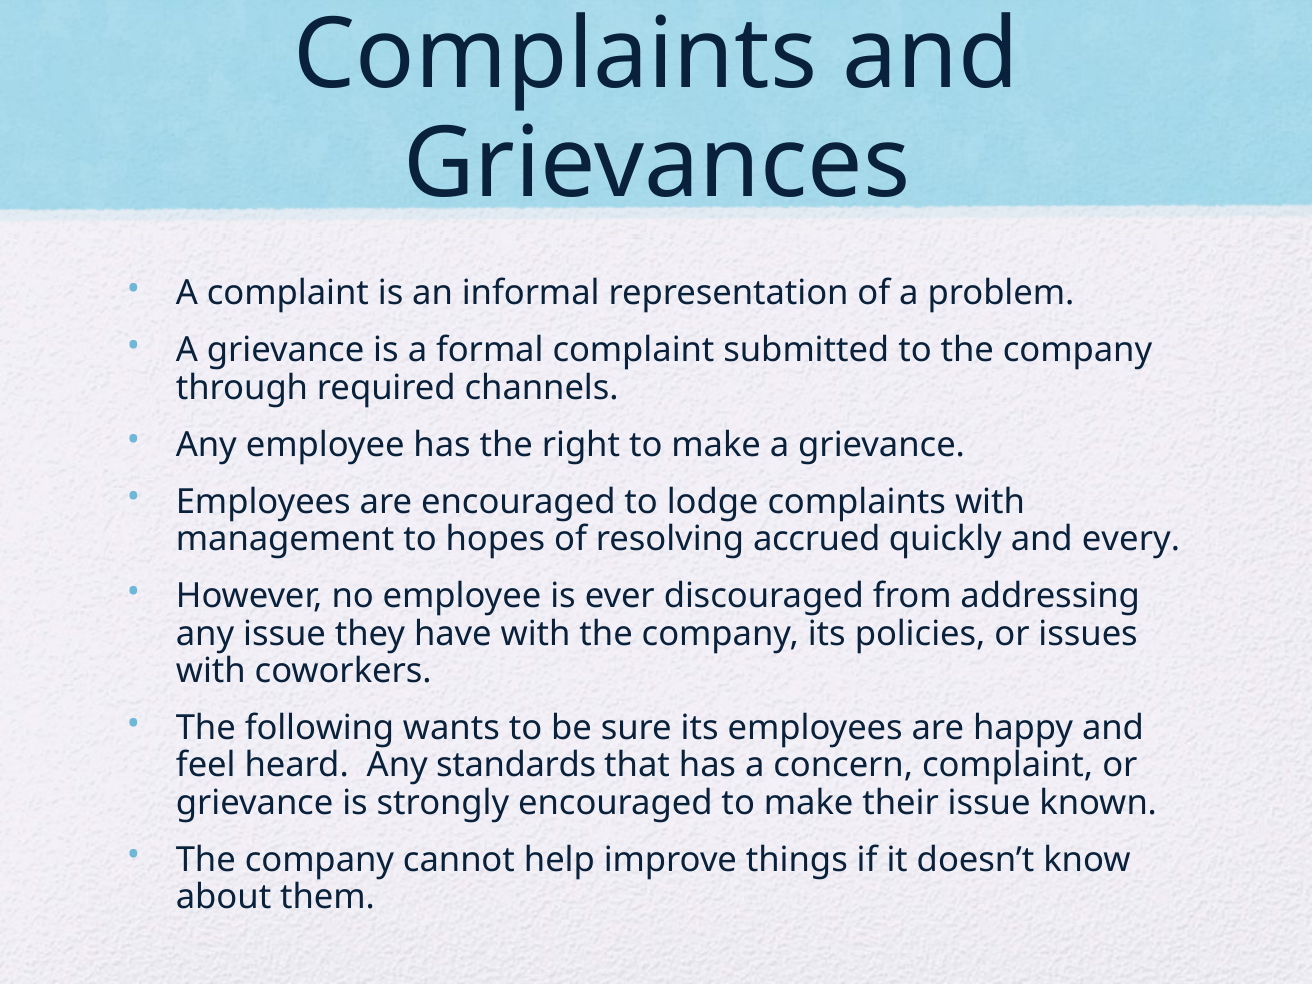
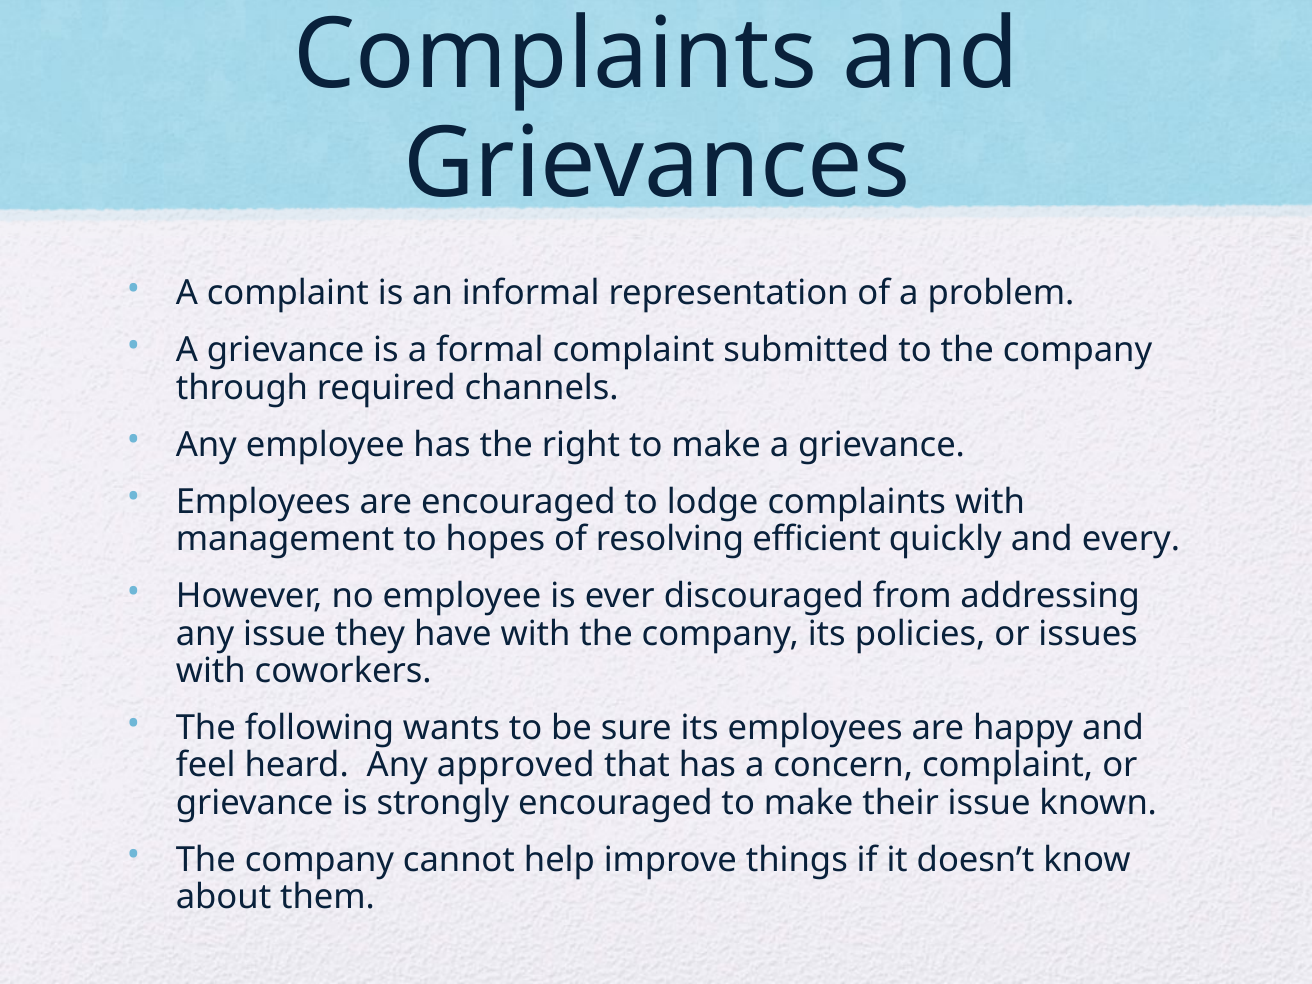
accrued: accrued -> efficient (817, 539)
standards: standards -> approved (516, 765)
